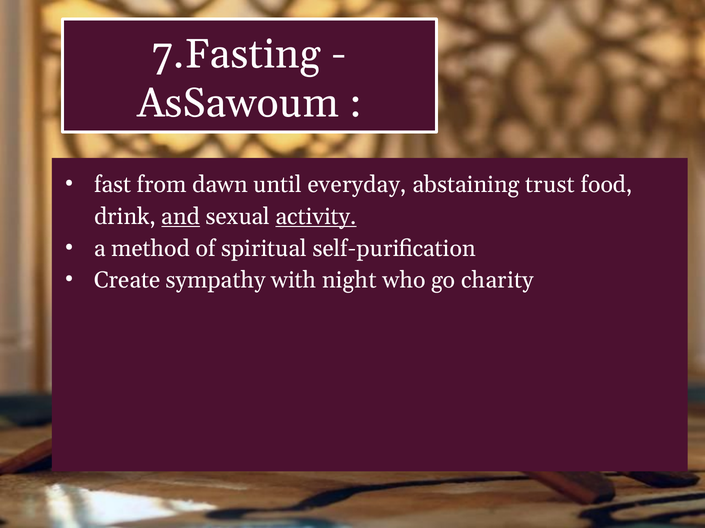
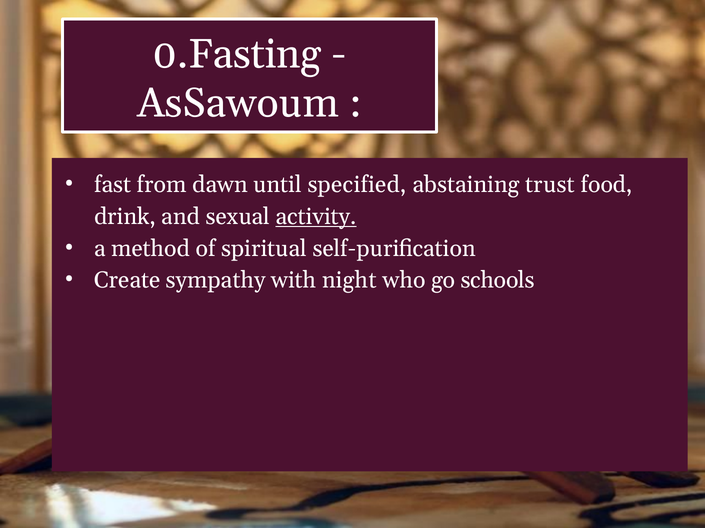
7.Fasting: 7.Fasting -> 0.Fasting (237, 54)
everyday: everyday -> specified (357, 185)
and underline: present -> none (181, 217)
charity: charity -> schools (498, 281)
